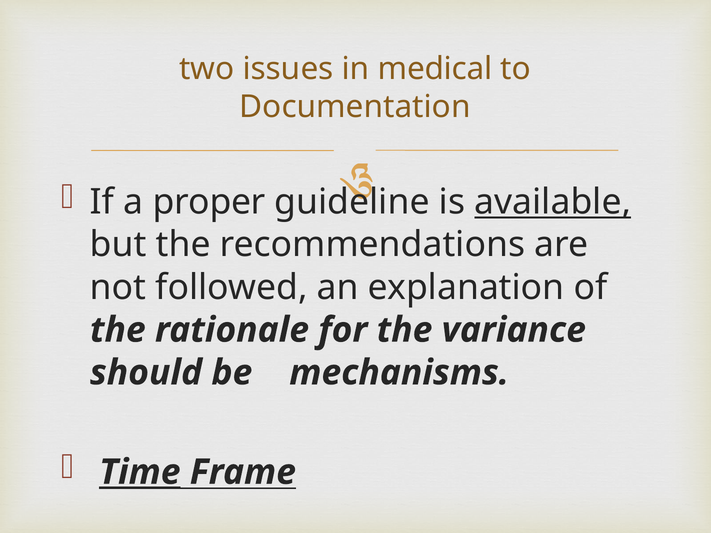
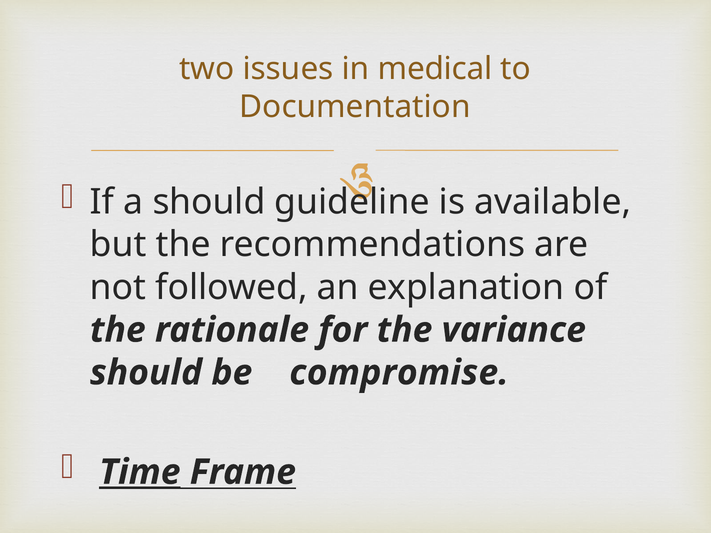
a proper: proper -> should (209, 202)
available underline: present -> none (553, 202)
mechanisms: mechanisms -> compromise (399, 373)
